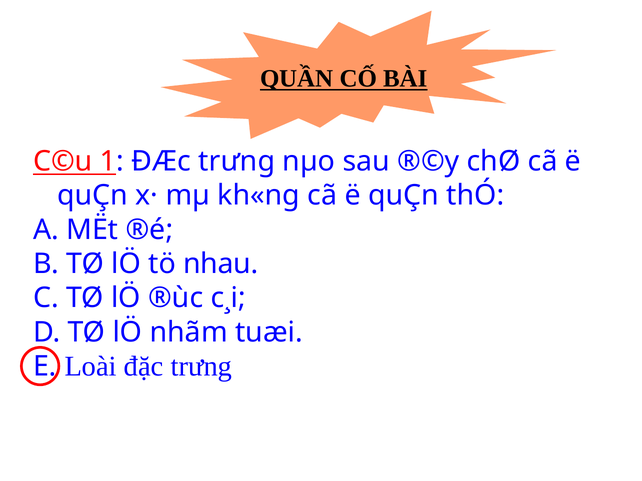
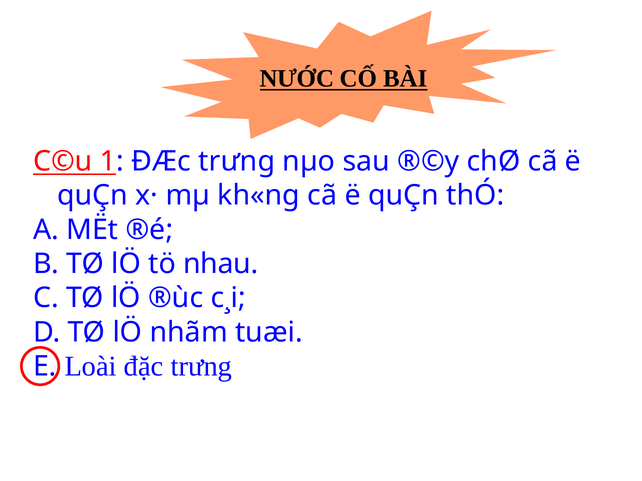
QUẦN: QUẦN -> NƯỚC (297, 79)
